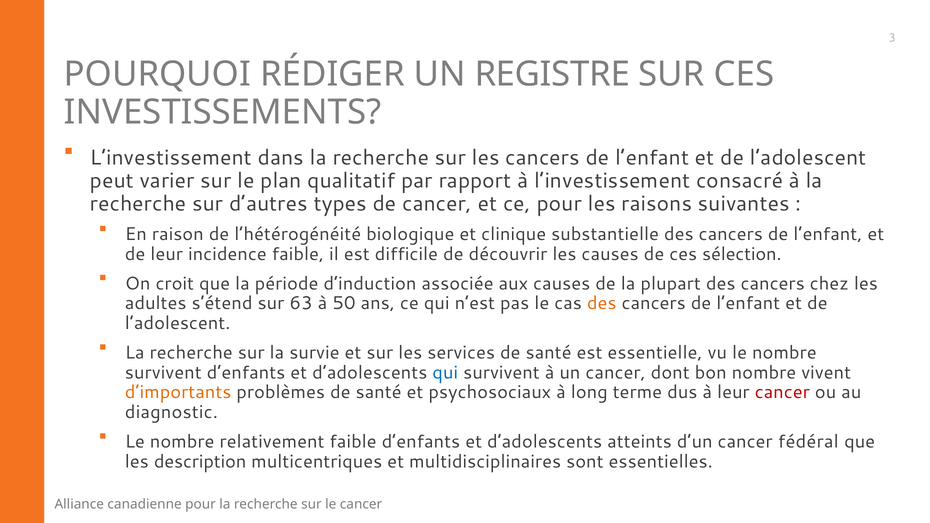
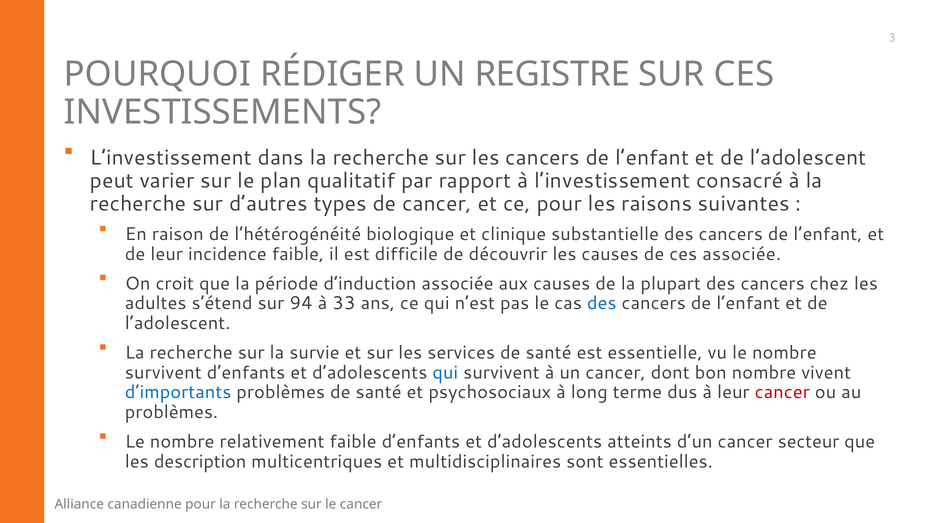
ces sélection: sélection -> associée (742, 254)
63: 63 -> 94 (301, 303)
50: 50 -> 33 (344, 303)
des colour: orange -> blue (602, 303)
d’importants colour: orange -> blue (178, 393)
diagnostic: diagnostic -> problèmes (171, 412)
fédéral: fédéral -> secteur (809, 442)
